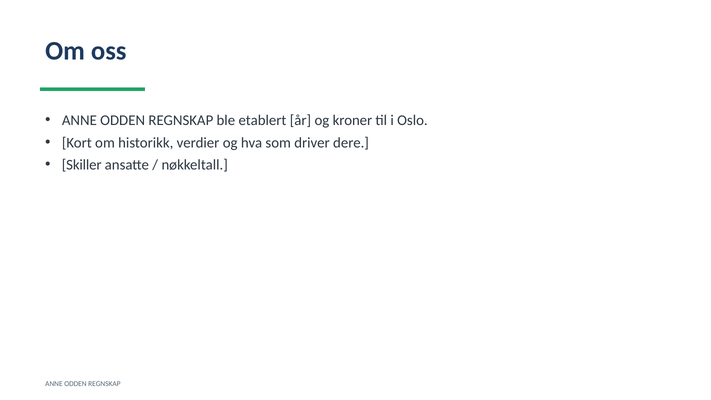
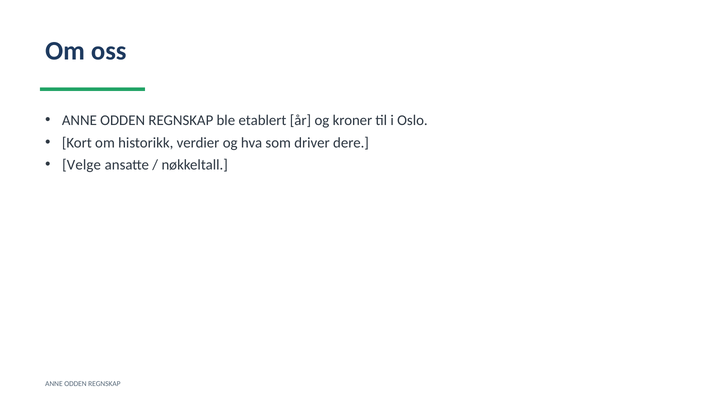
Skiller: Skiller -> Velge (82, 165)
